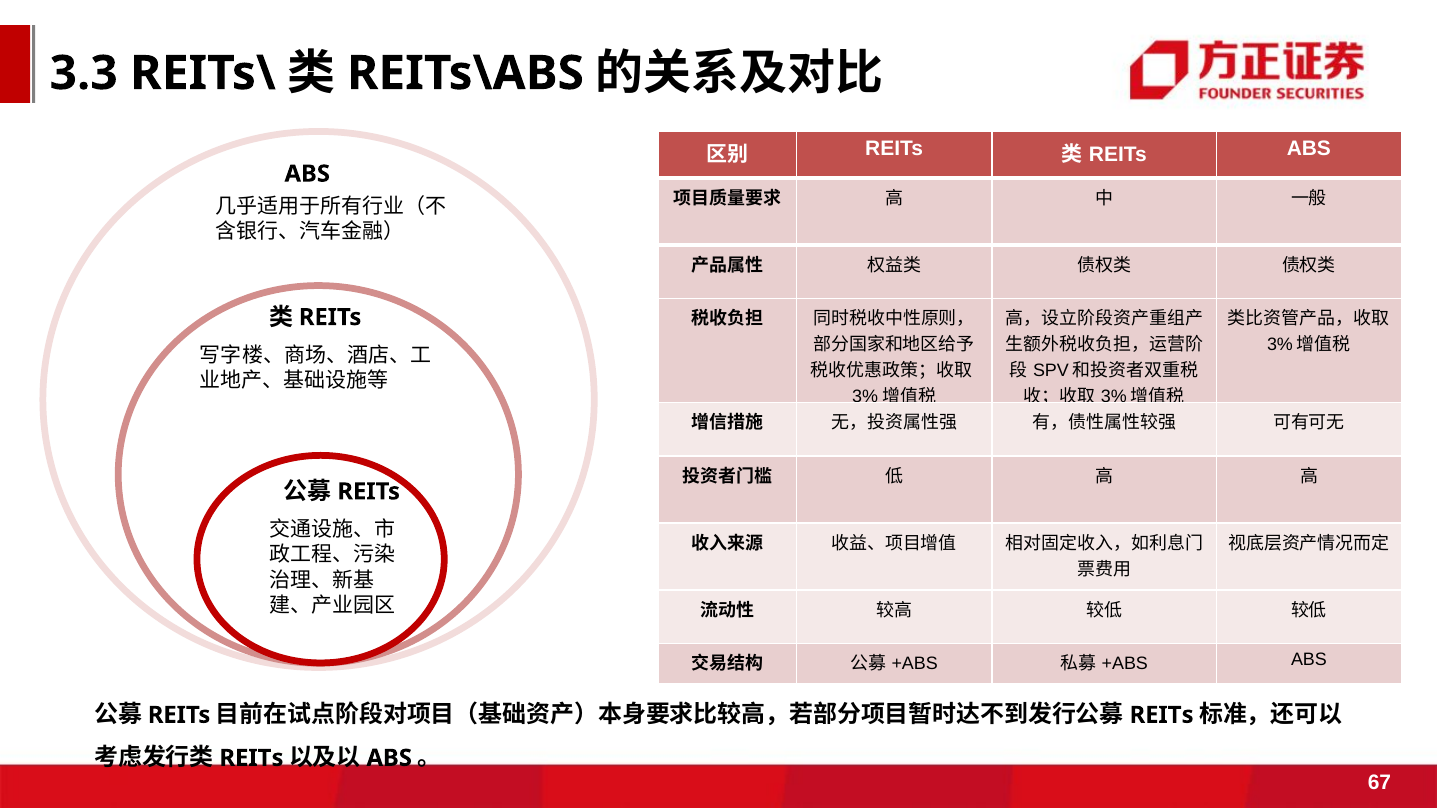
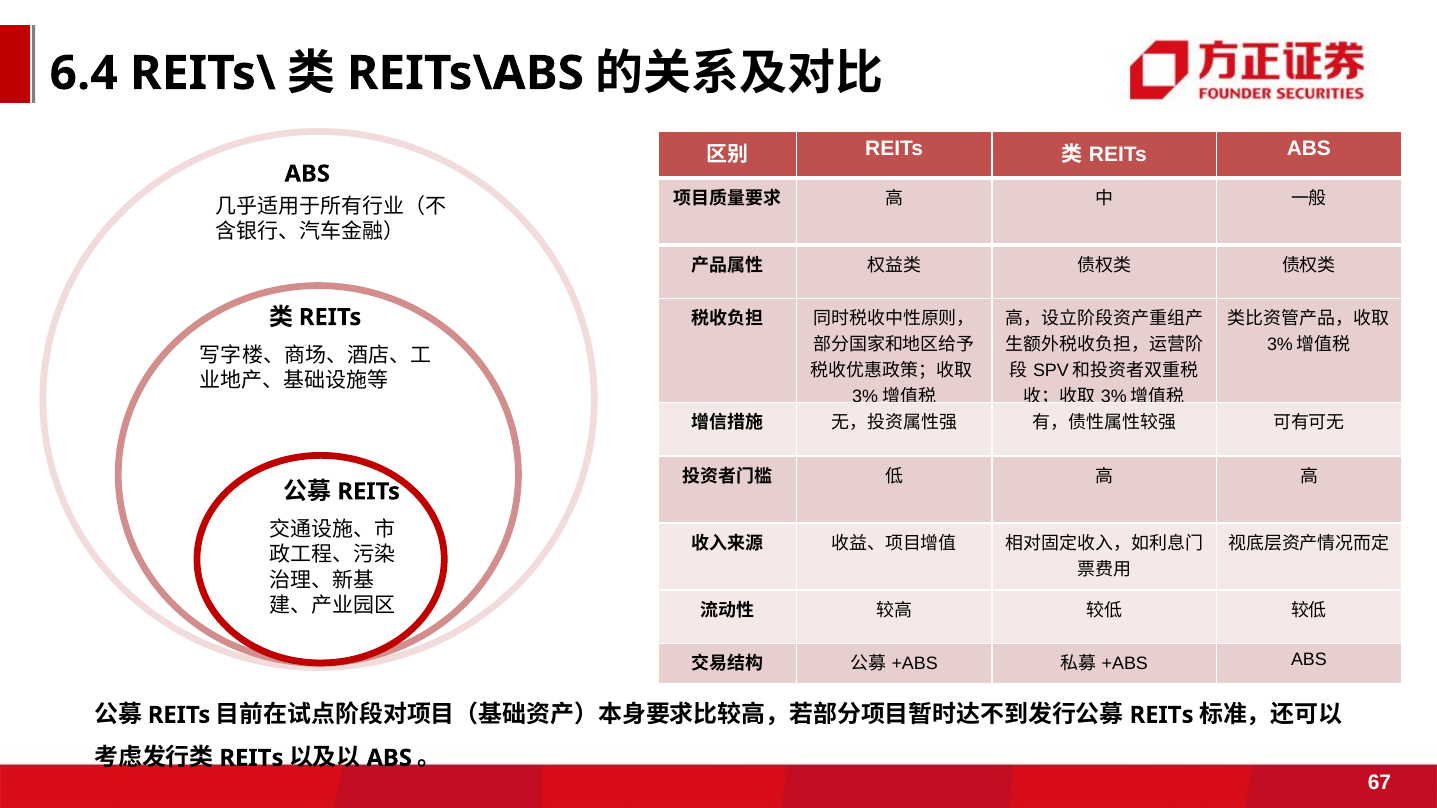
3.3: 3.3 -> 6.4 (84, 73)
